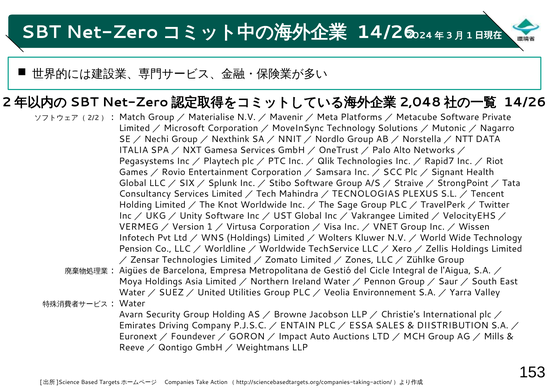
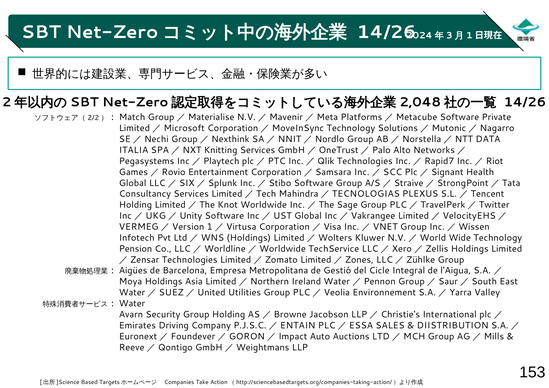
Gamesa: Gamesa -> Knitting (221, 150)
